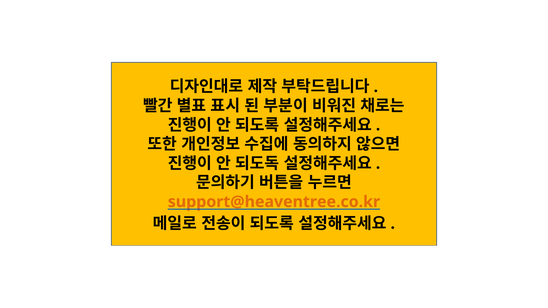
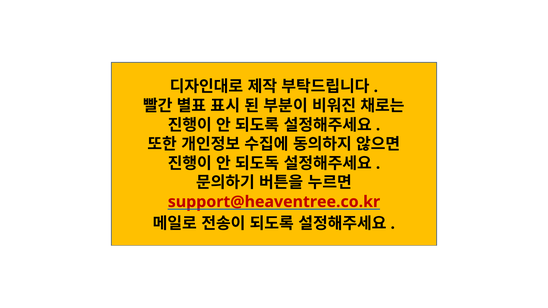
support@heaventree.co.kr colour: orange -> red (274, 202)
